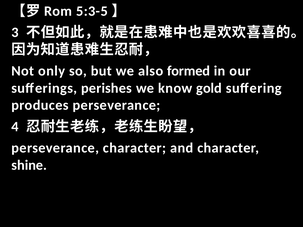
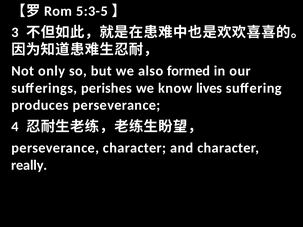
gold: gold -> lives (209, 88)
shine: shine -> really (29, 165)
